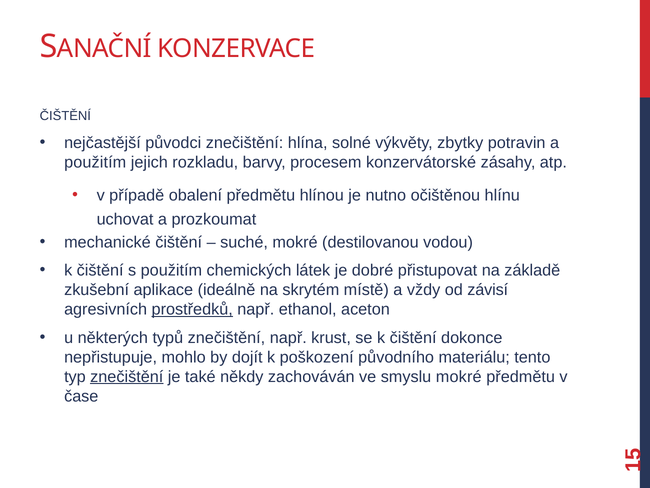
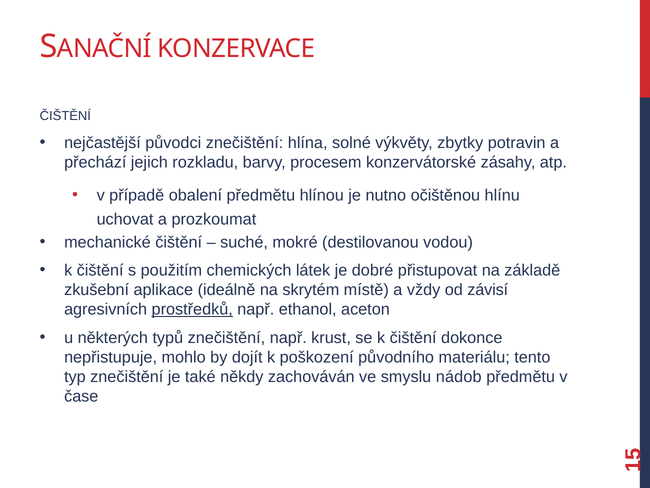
použitím: použitím -> přechází (95, 162)
znečištění underline: present -> none (127, 376)
smyslu mokré: mokré -> nádob (459, 376)
